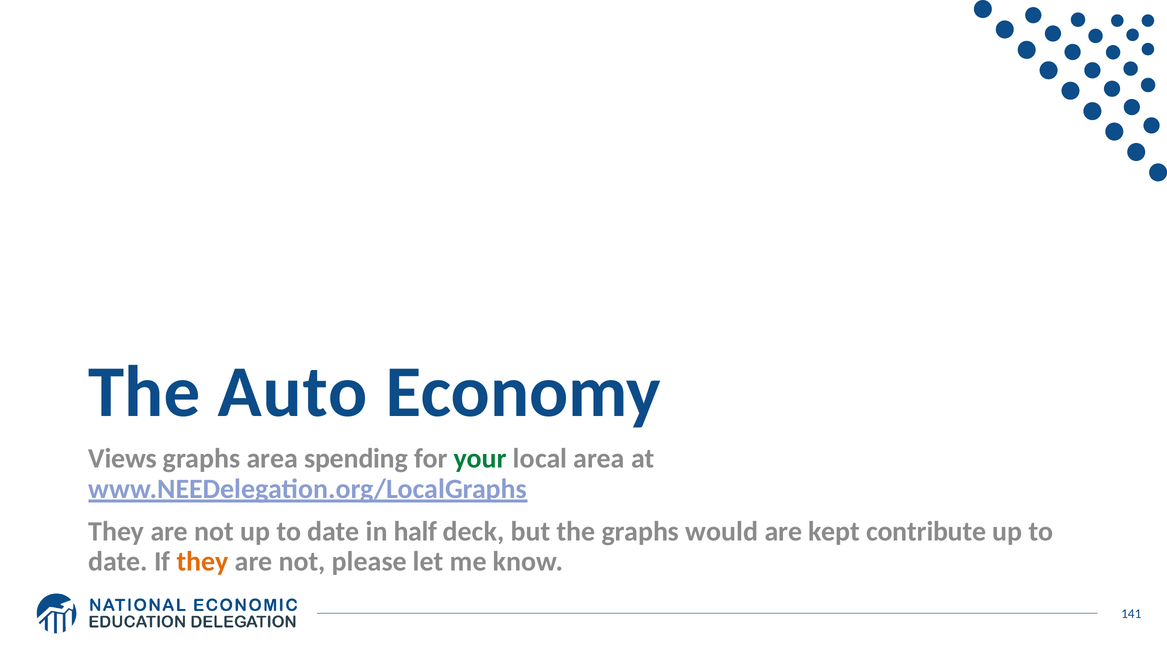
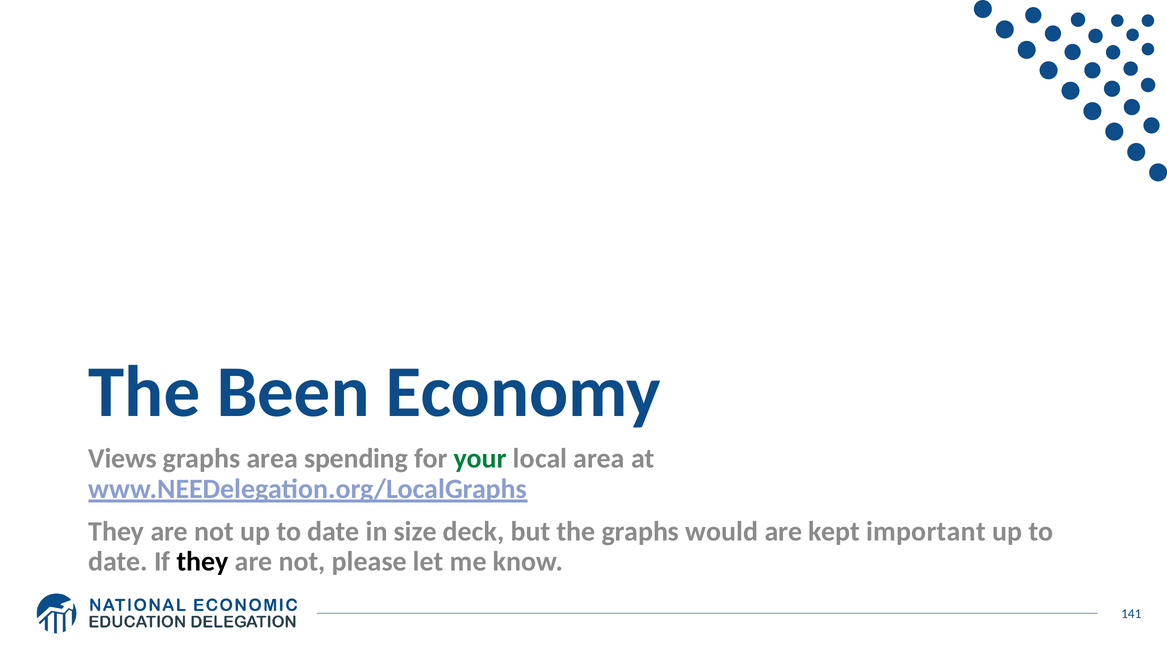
Auto: Auto -> Been (293, 392)
half: half -> size (415, 532)
contribute: contribute -> important (926, 532)
they colour: orange -> black (203, 562)
